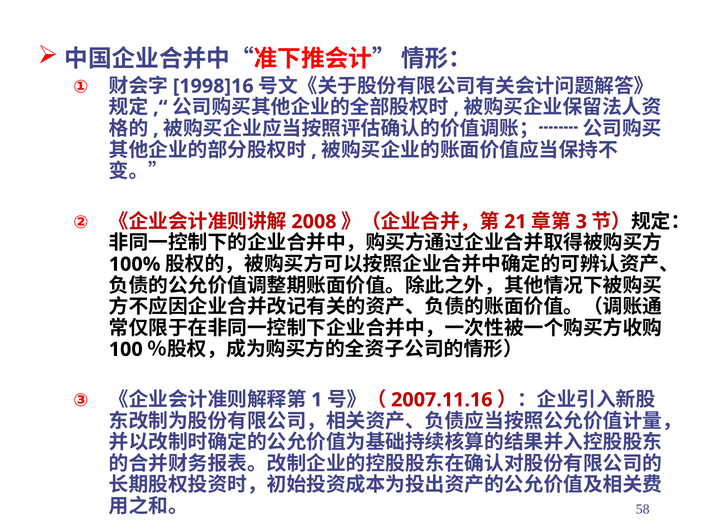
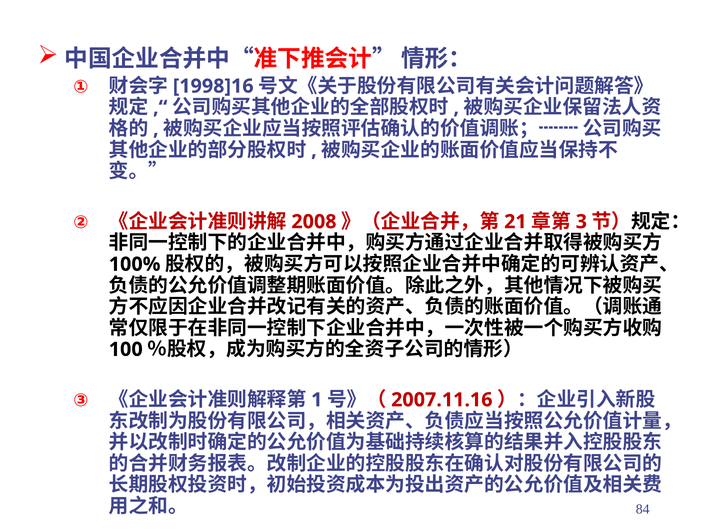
58: 58 -> 84 (643, 510)
